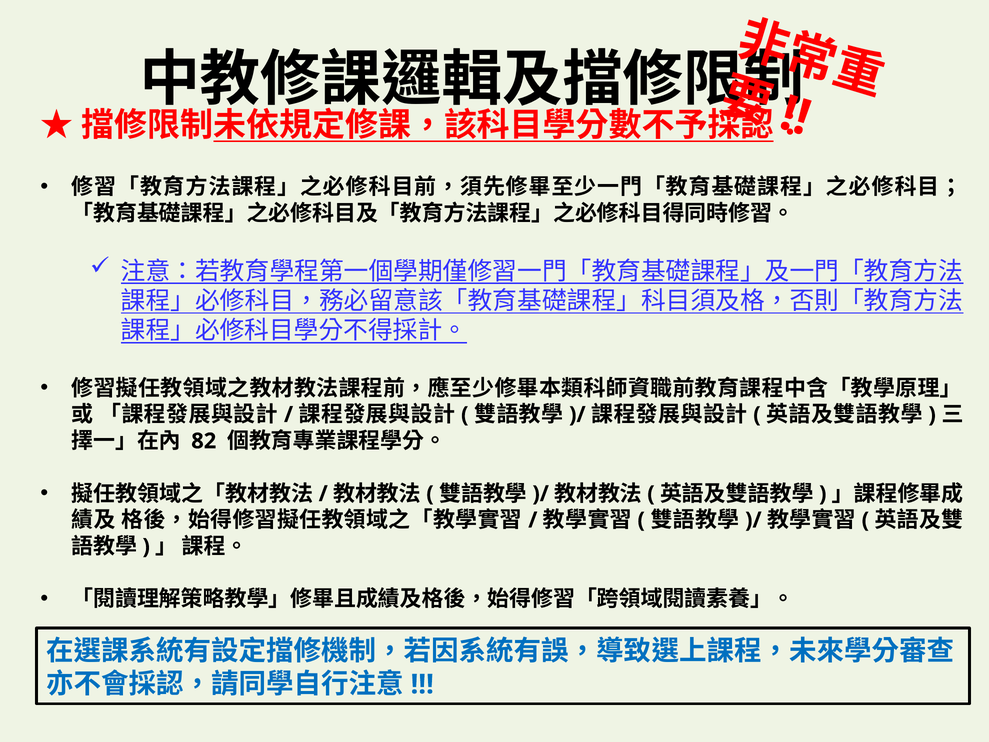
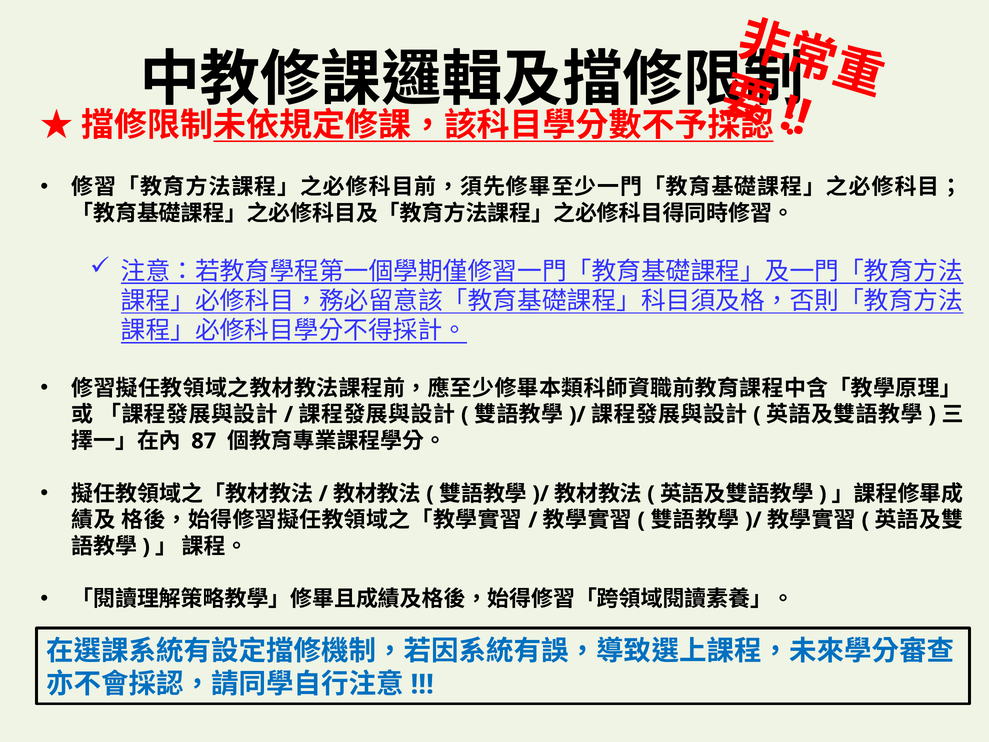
82: 82 -> 87 (204, 441)
